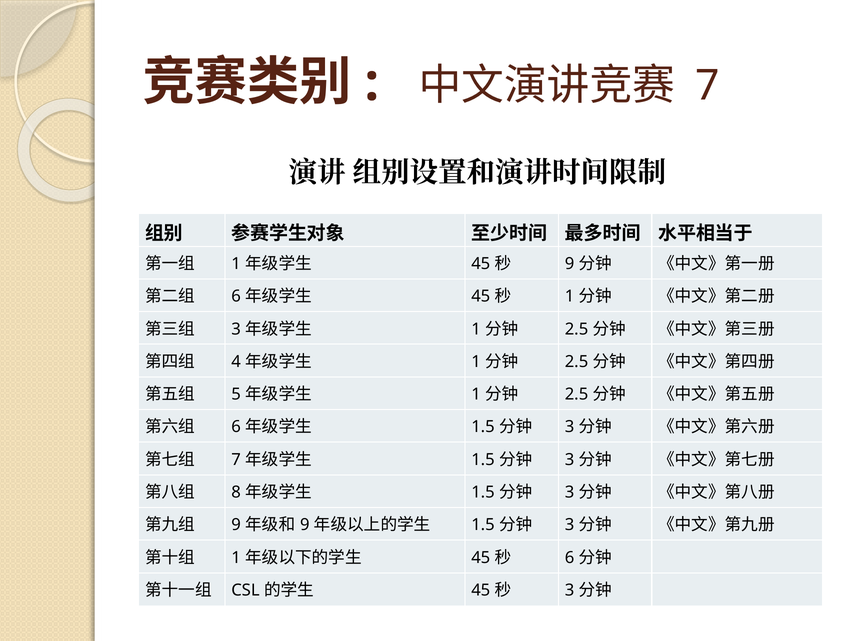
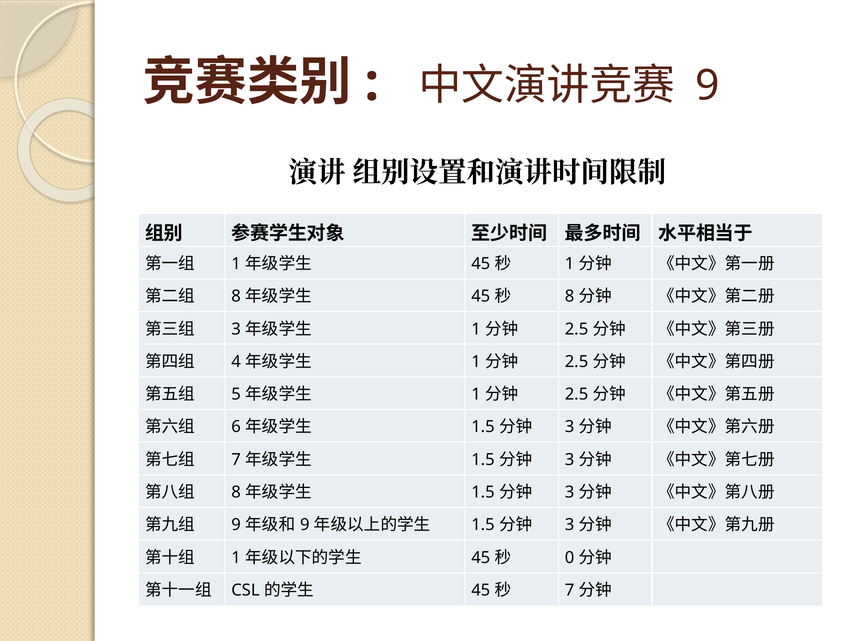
7: 7 -> 9 (707, 86)
9: 9 -> 1 (570, 264)
6: 6 -> 8 (236, 297)
1: 1 -> 8 (570, 297)
6: 6 -> 0 (570, 558)
3: 3 -> 7 (570, 591)
